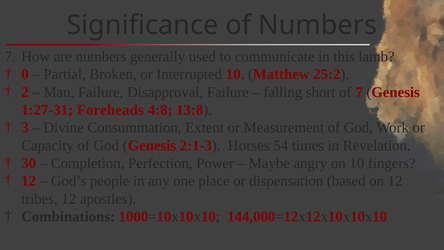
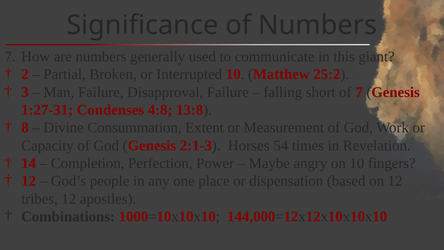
lamb: lamb -> giant (377, 57)
0: 0 -> 2 (25, 74)
2: 2 -> 3 (25, 92)
Foreheads: Foreheads -> Condenses (110, 110)
3: 3 -> 8 (25, 128)
30: 30 -> 14 (29, 163)
